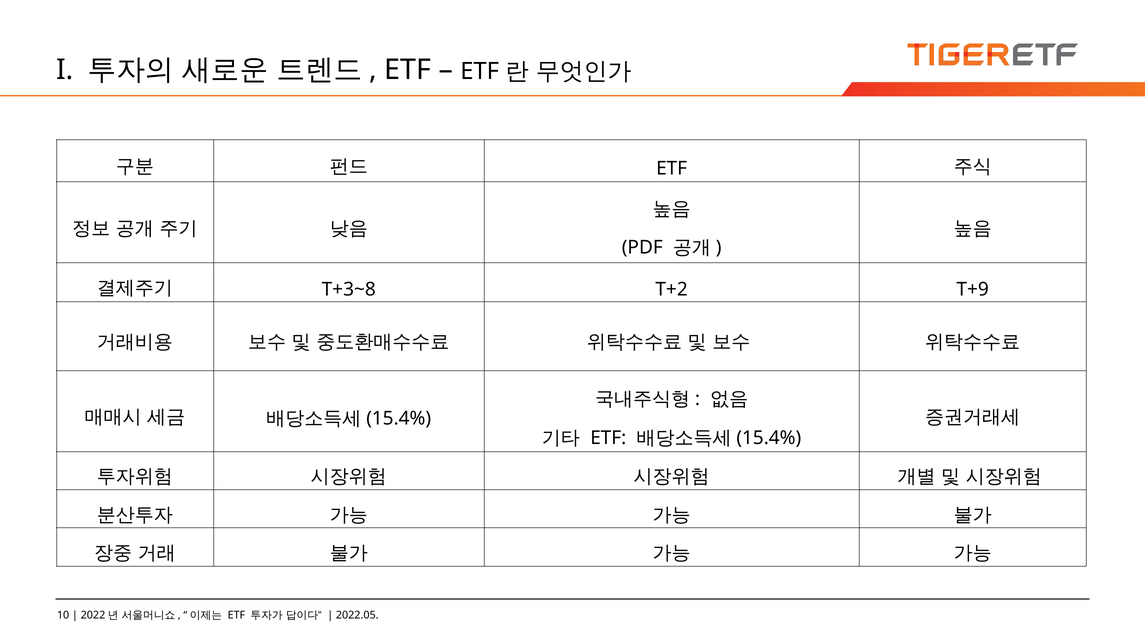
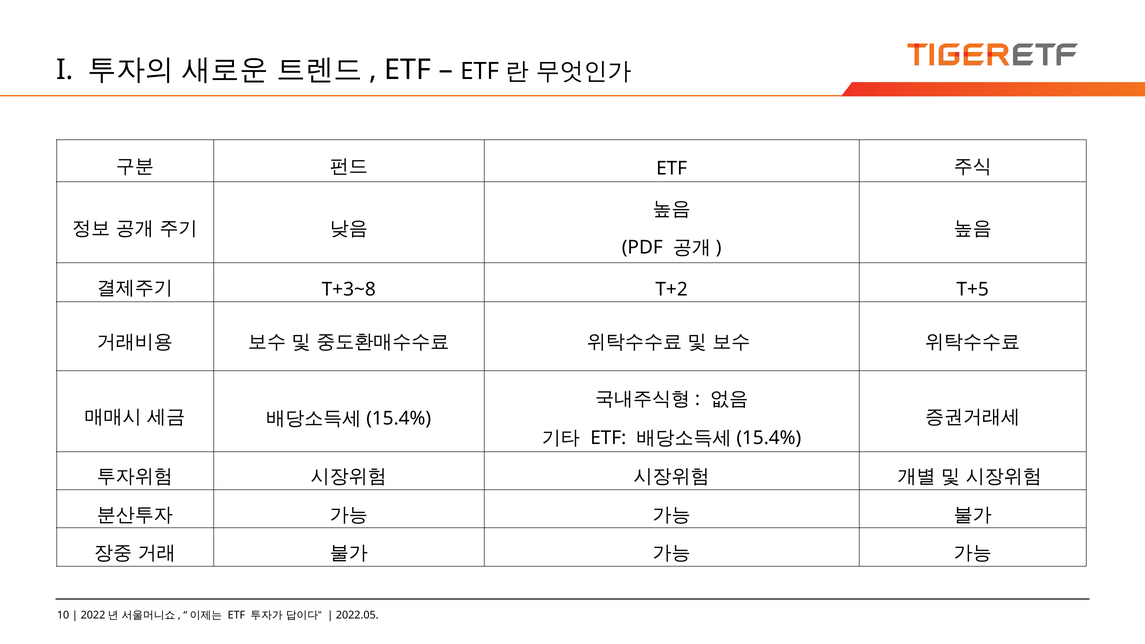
T+9: T+9 -> T+5 (973, 290)
